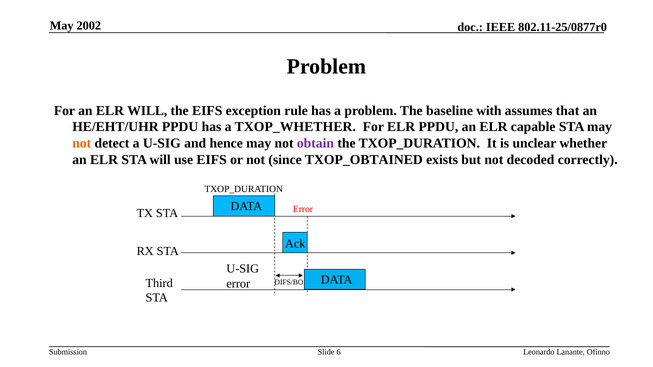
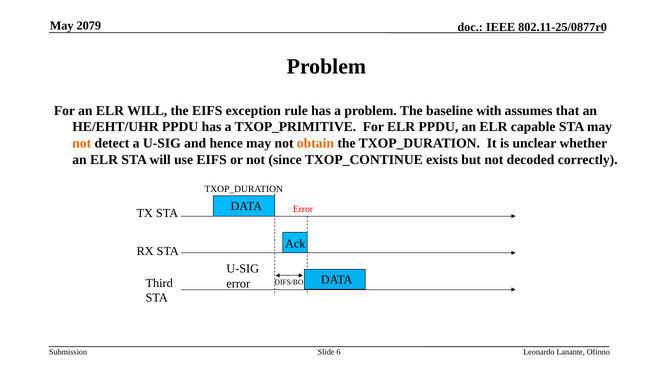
2002: 2002 -> 2079 (89, 26)
TXOP_WHETHER: TXOP_WHETHER -> TXOP_PRIMITIVE (295, 127)
obtain colour: purple -> orange (315, 143)
TXOP_OBTAINED: TXOP_OBTAINED -> TXOP_CONTINUE (364, 160)
